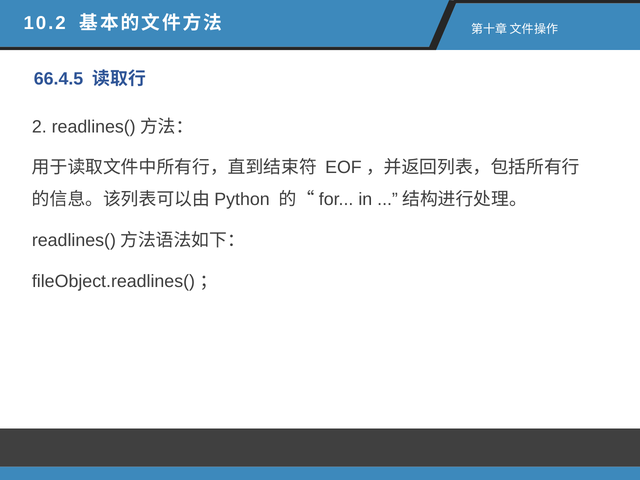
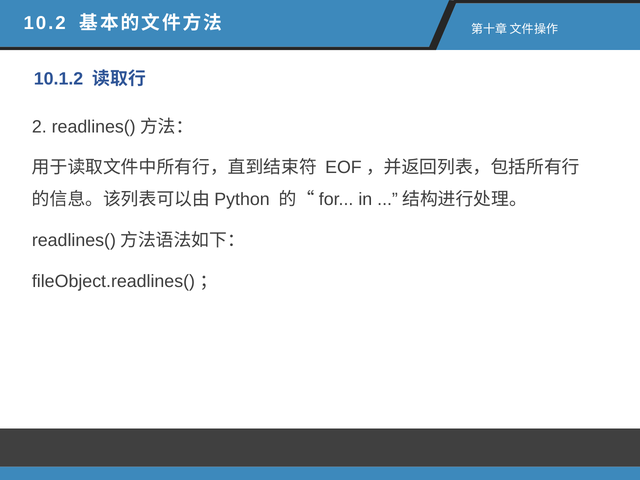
66.4.5: 66.4.5 -> 10.1.2 (59, 79)
